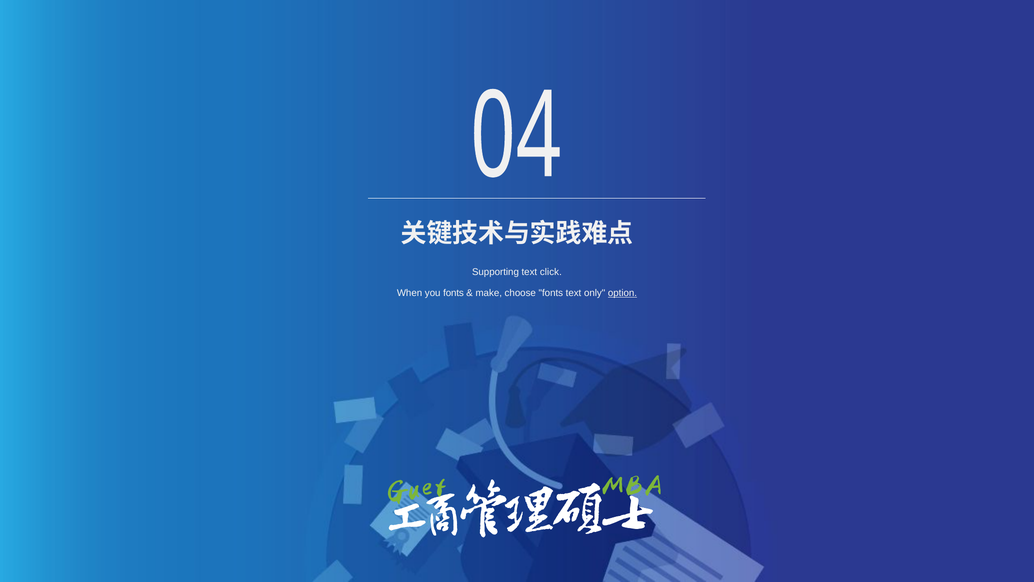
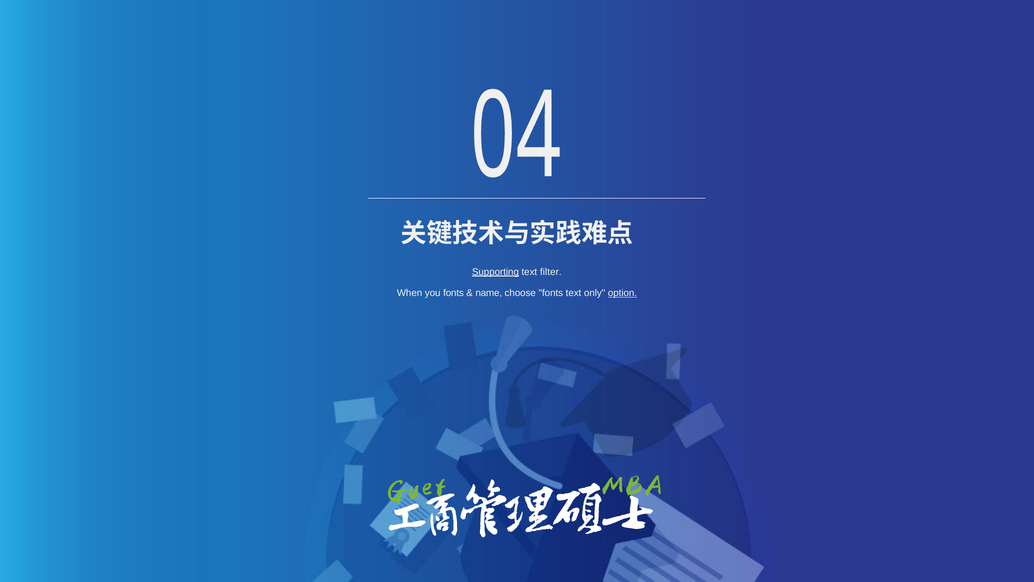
Supporting underline: none -> present (495, 272)
click: click -> filter (551, 272)
make: make -> name (489, 293)
